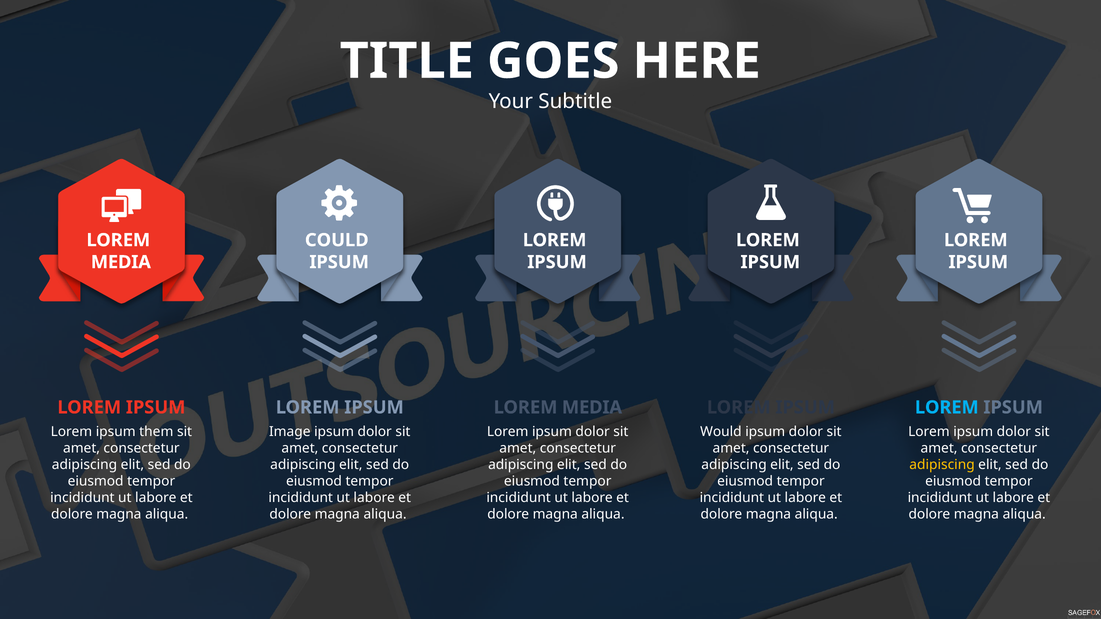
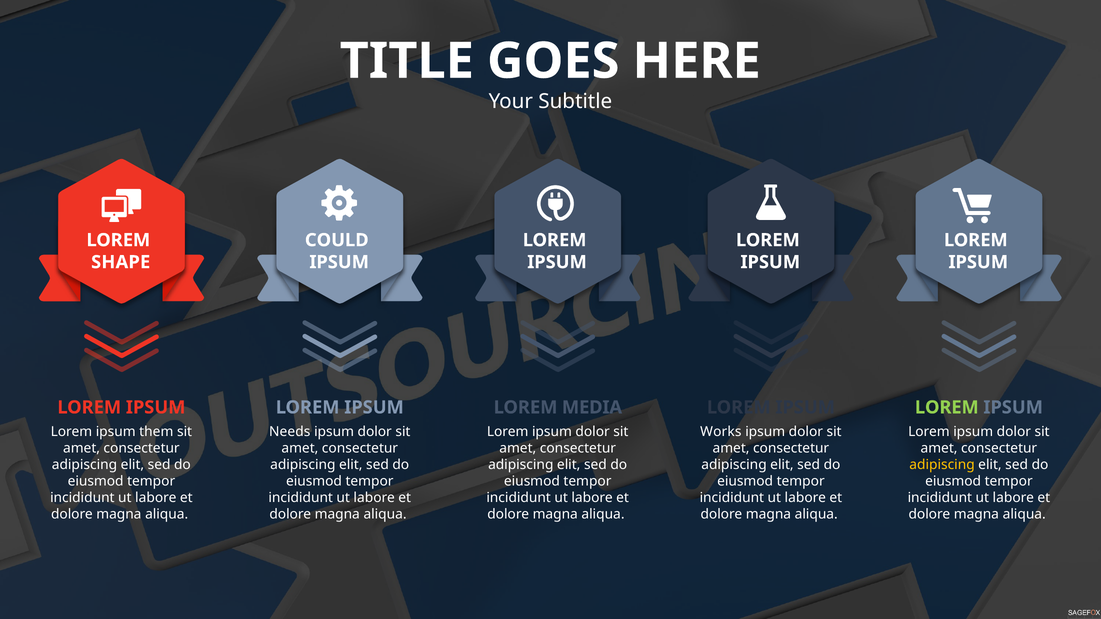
MEDIA: MEDIA -> SHAPE (121, 262)
LOREM colour: light blue -> light green (947, 408)
Image: Image -> Needs (290, 432)
Would: Would -> Works (721, 432)
